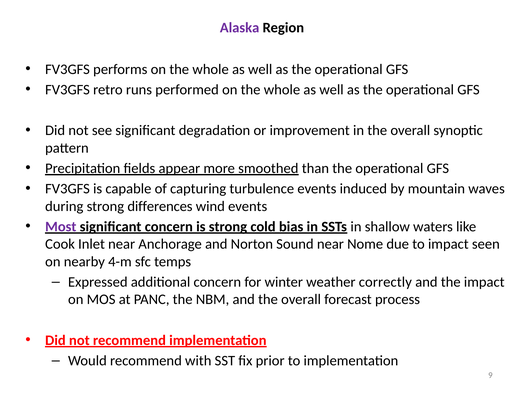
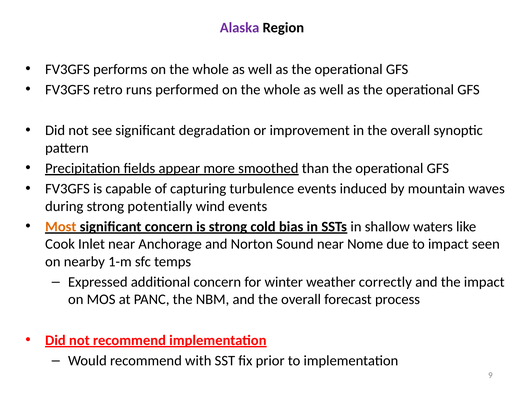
differences: differences -> potentially (160, 206)
Most colour: purple -> orange (61, 227)
4-m: 4-m -> 1-m (120, 262)
